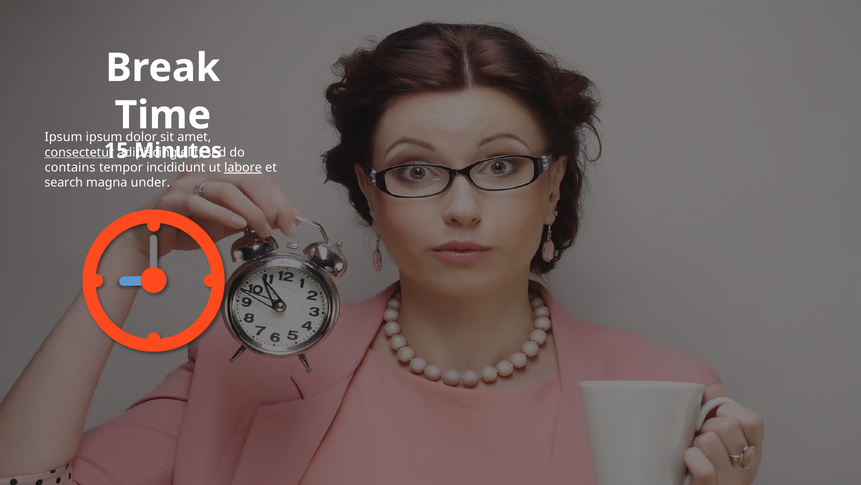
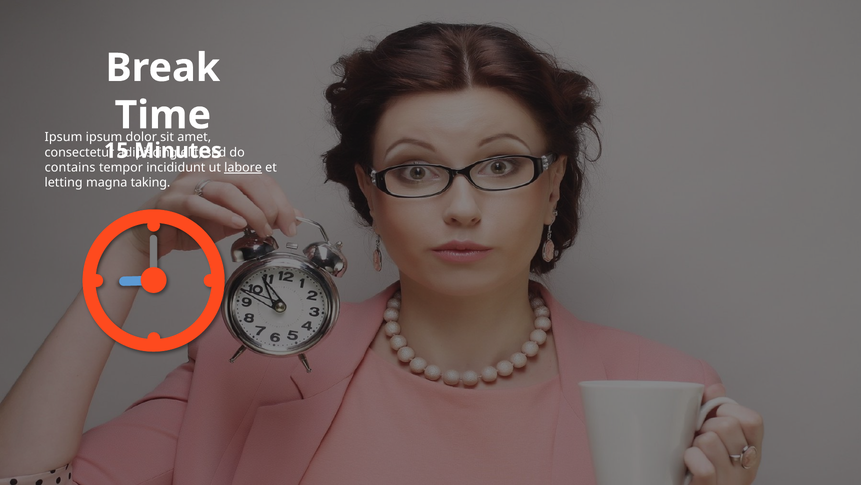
consectetur underline: present -> none (79, 152)
search: search -> letting (64, 182)
under: under -> taking (150, 182)
